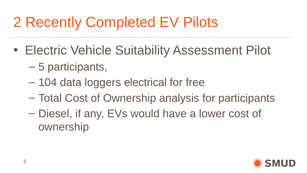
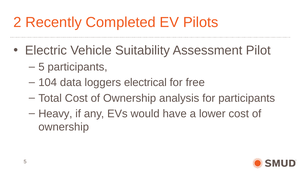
Diesel: Diesel -> Heavy (55, 113)
